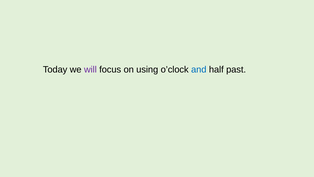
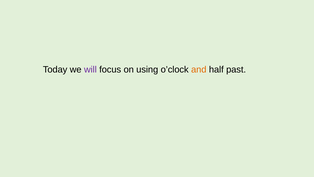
and colour: blue -> orange (199, 70)
